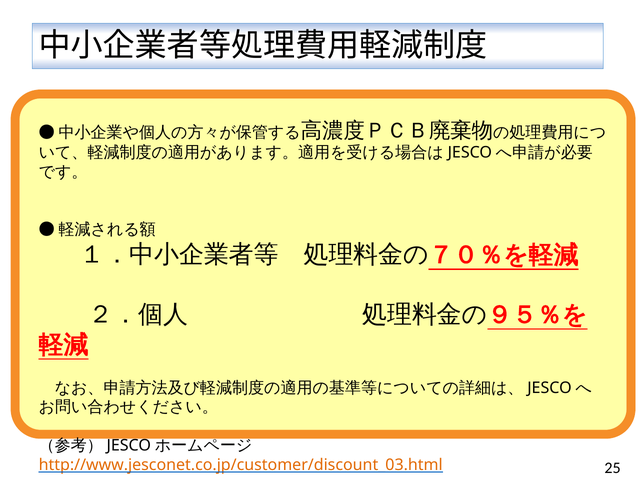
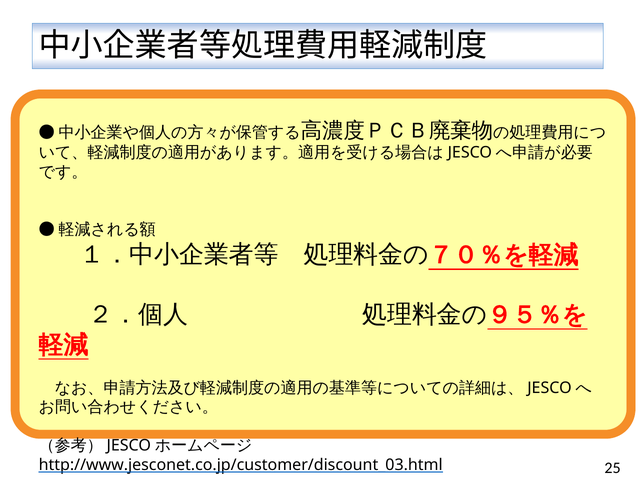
http://www.jesconet.co.jp/customer/discount_03.html colour: orange -> black (241, 464)
